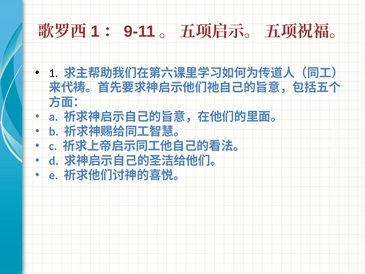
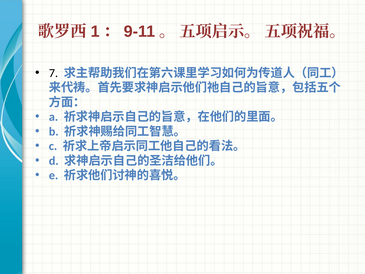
1: 1 -> 7 (53, 73)
